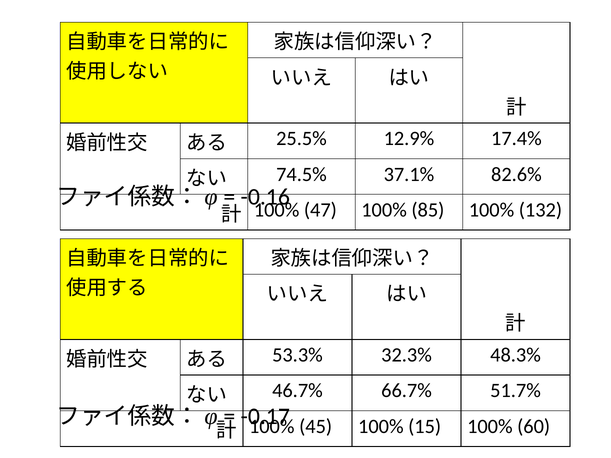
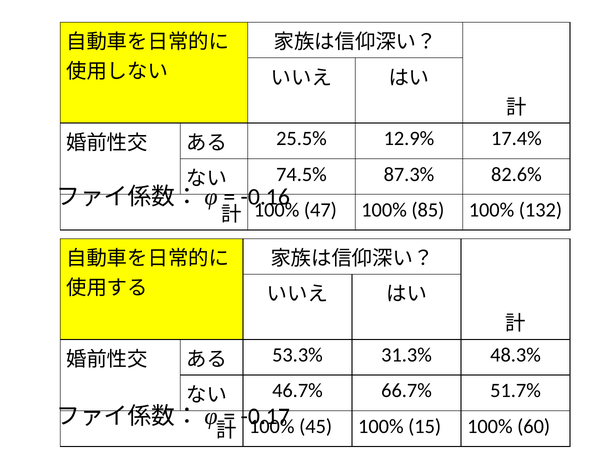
37.1%: 37.1% -> 87.3% (409, 174)
32.3%: 32.3% -> 31.3% (407, 355)
